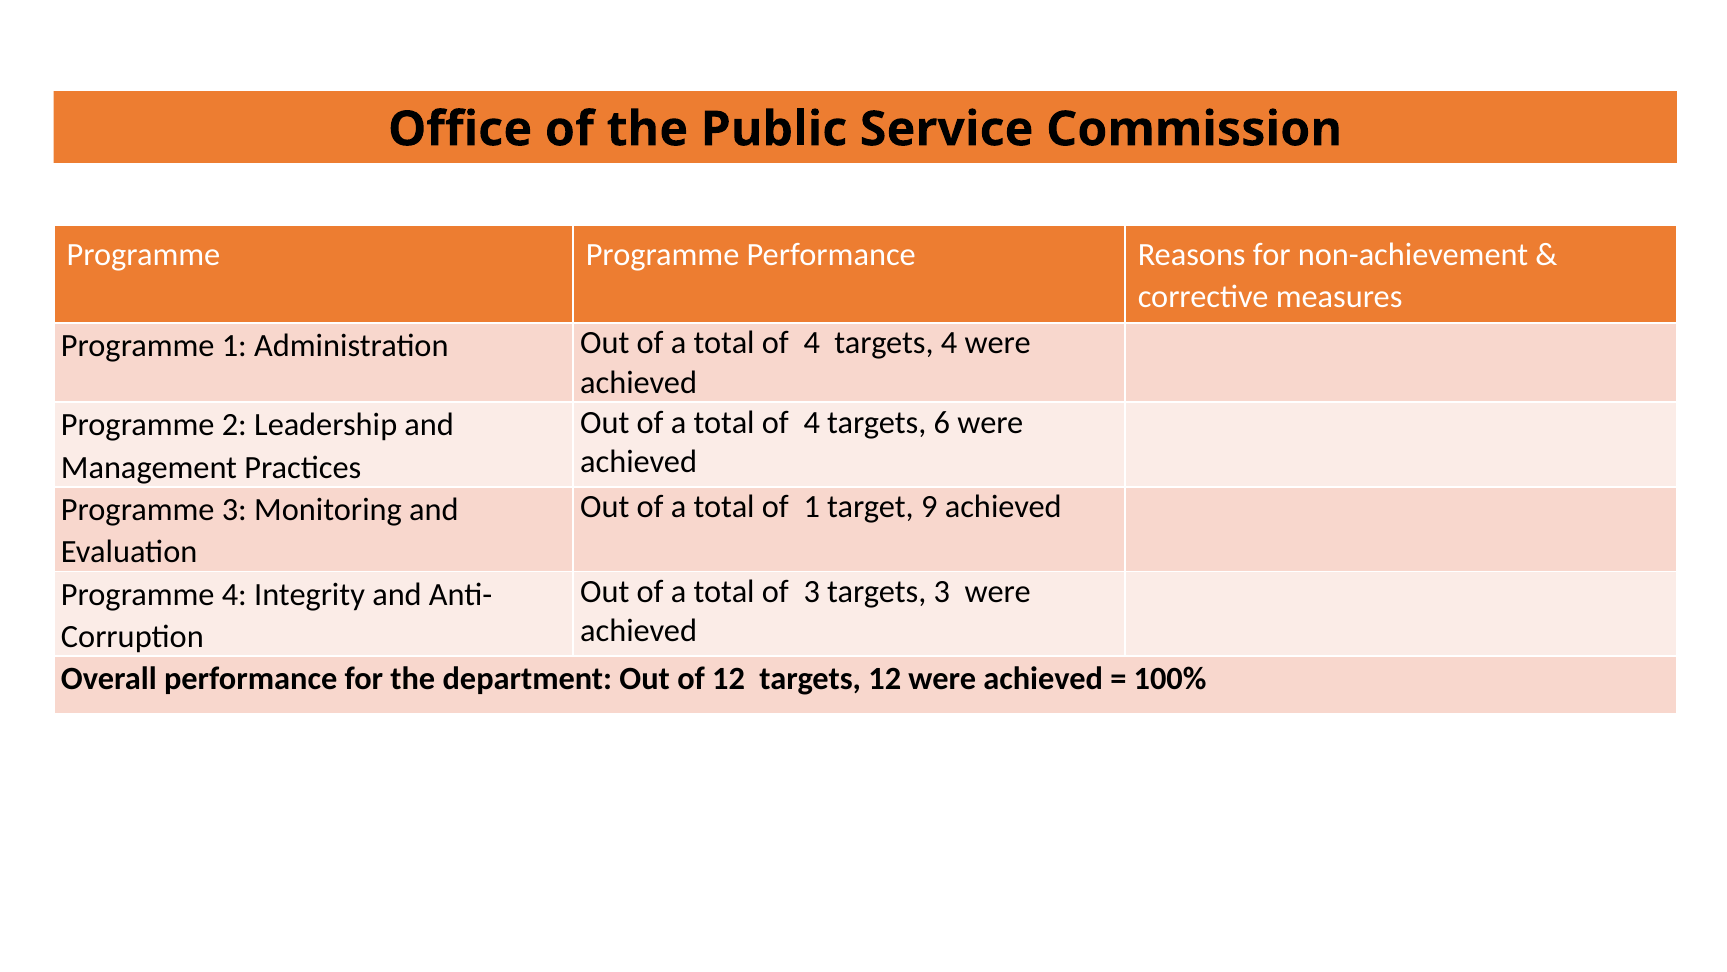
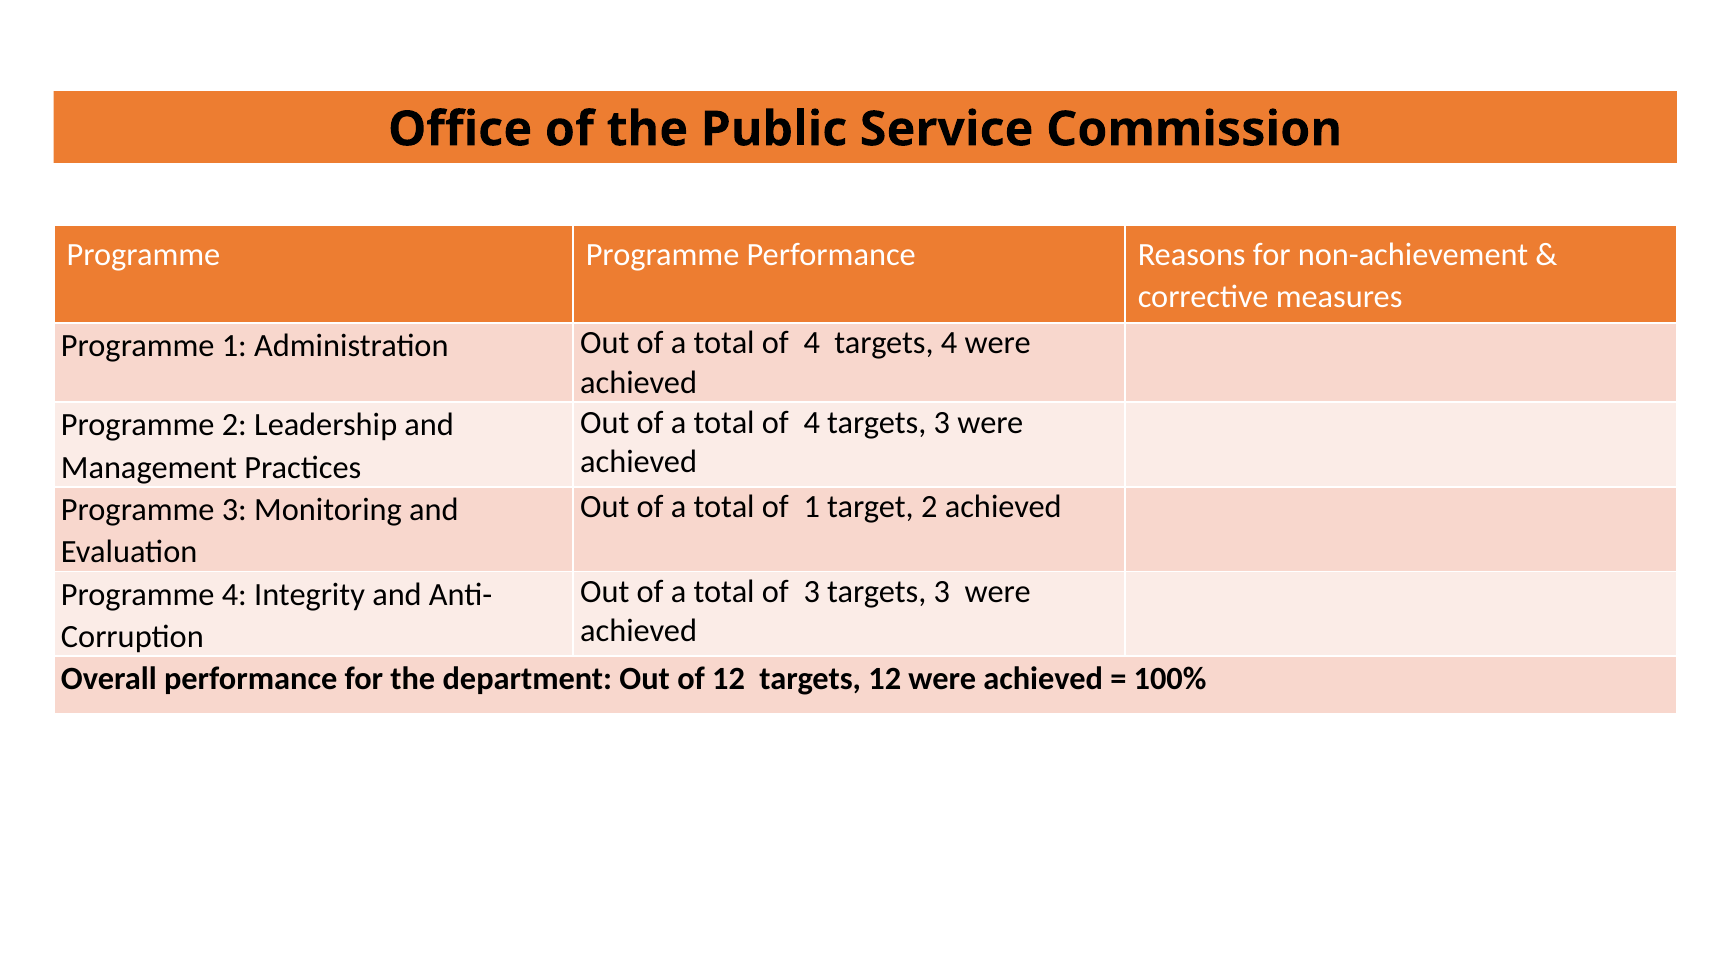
4 targets 6: 6 -> 3 (942, 422)
target 9: 9 -> 2 (929, 507)
